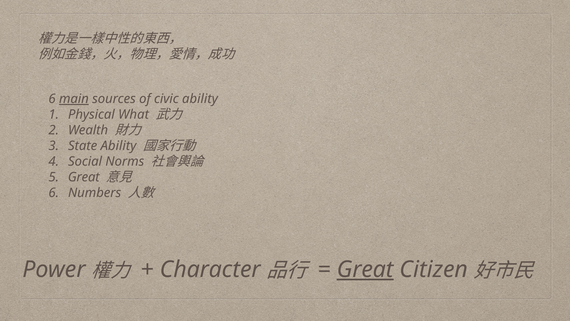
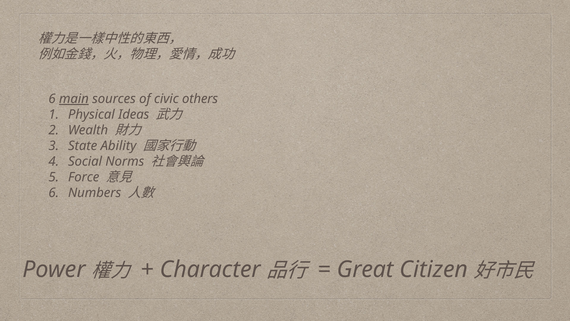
civic ability: ability -> others (200, 99)
What: What -> Ideas (134, 114)
Great: Great -> Force (84, 177)
Great underline: present -> none (365, 269)
